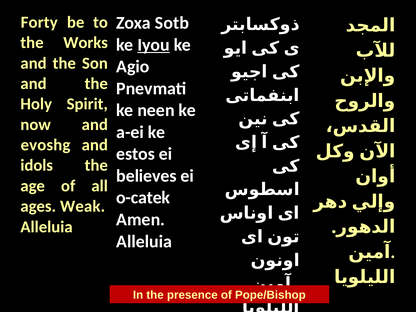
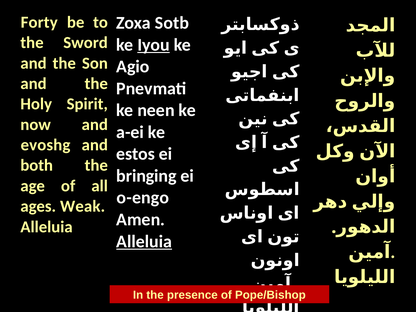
Works: Works -> Sword (86, 43)
idols: idols -> both (37, 165)
believes: believes -> bringing (146, 176)
o-catek: o-catek -> o-engo (143, 198)
Alleluia underline: none -> present (144, 241)
